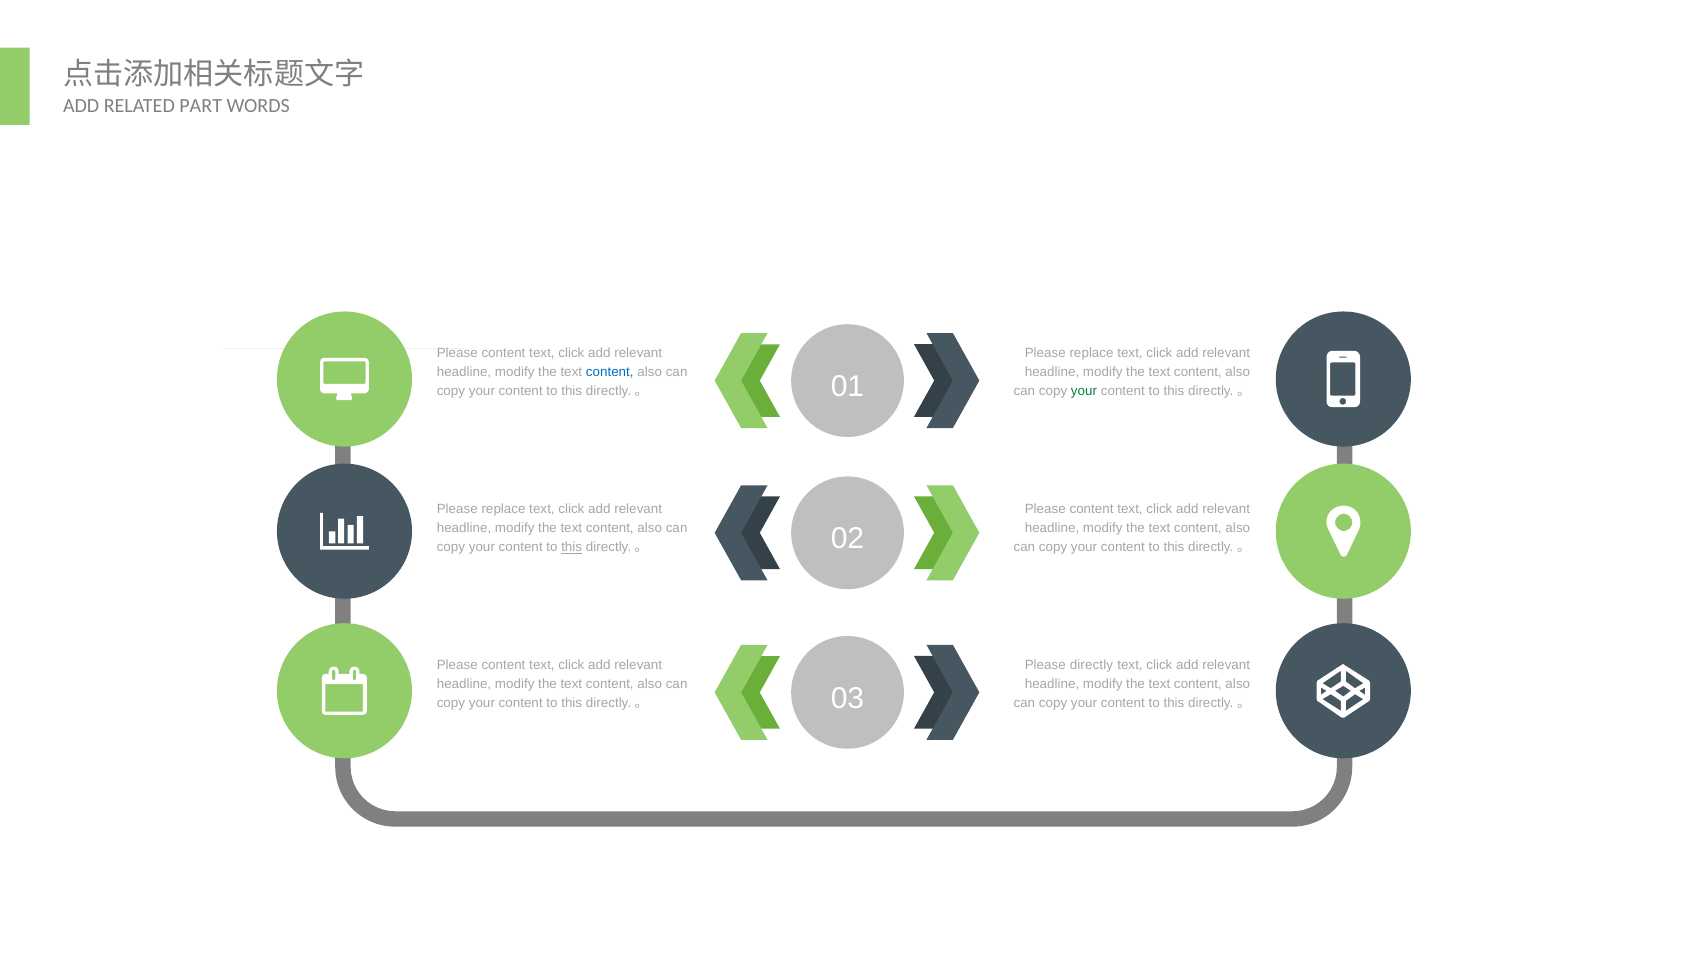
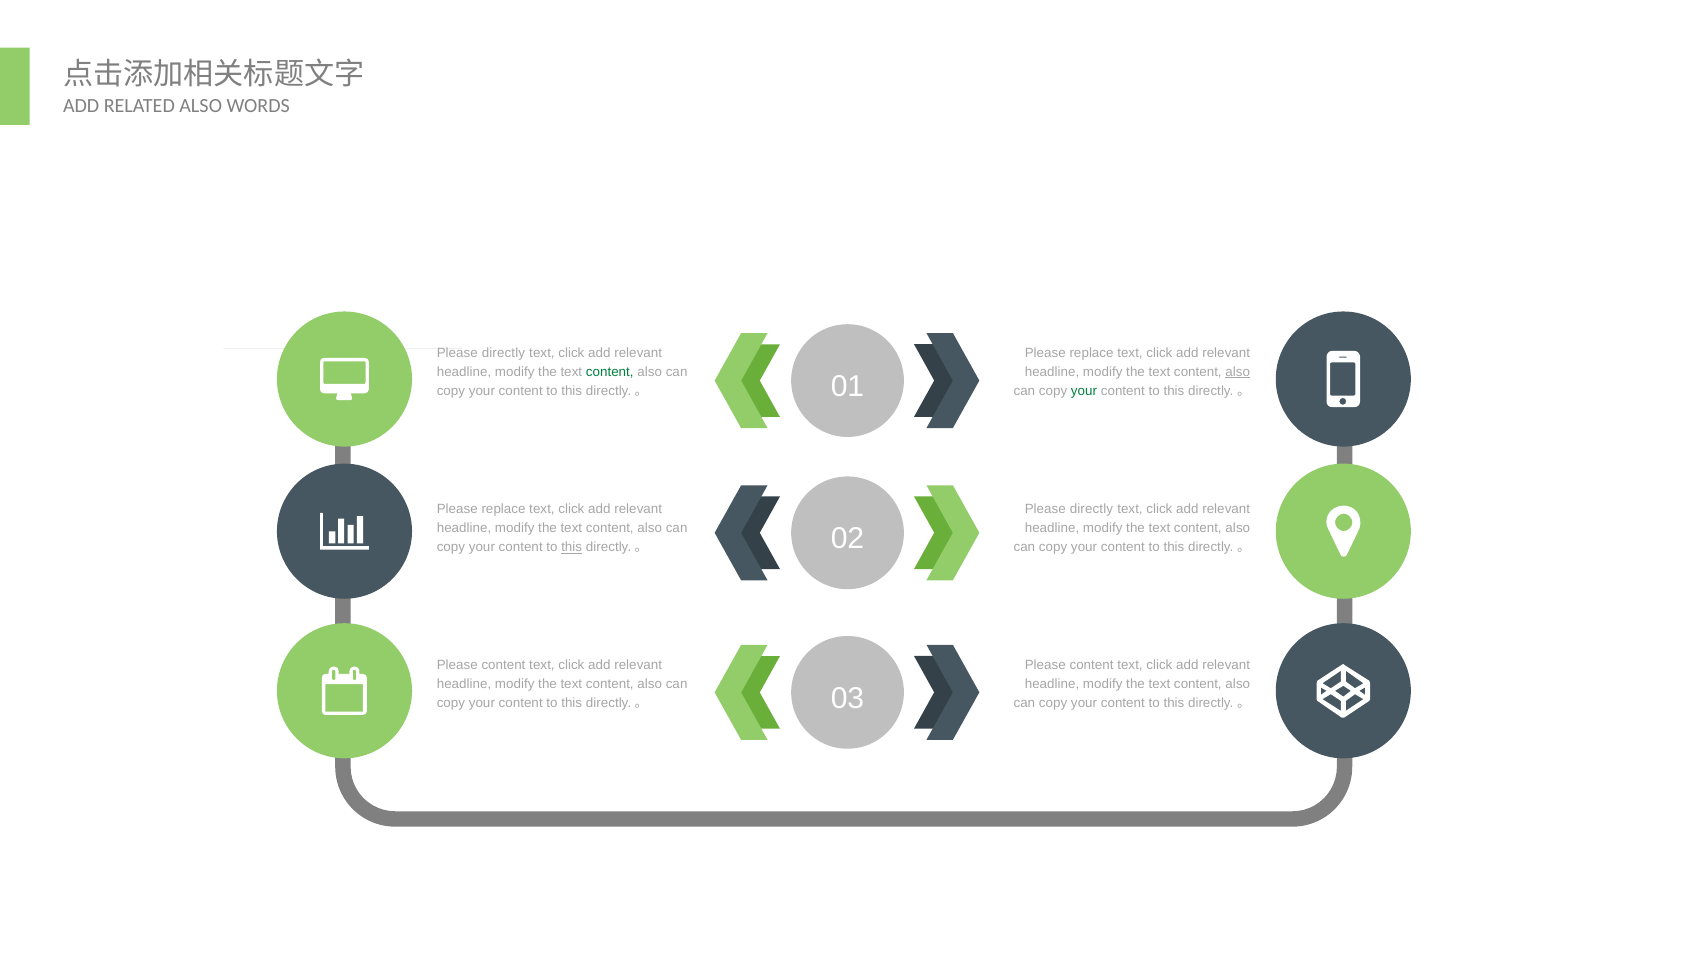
RELATED PART: PART -> ALSO (201, 106)
content: content -> directly (503, 353)
content colour: blue -> green (610, 372)
also underline: none -> present (1238, 372)
content: content -> directly (1091, 509)
directly: directly -> content (1092, 665)
